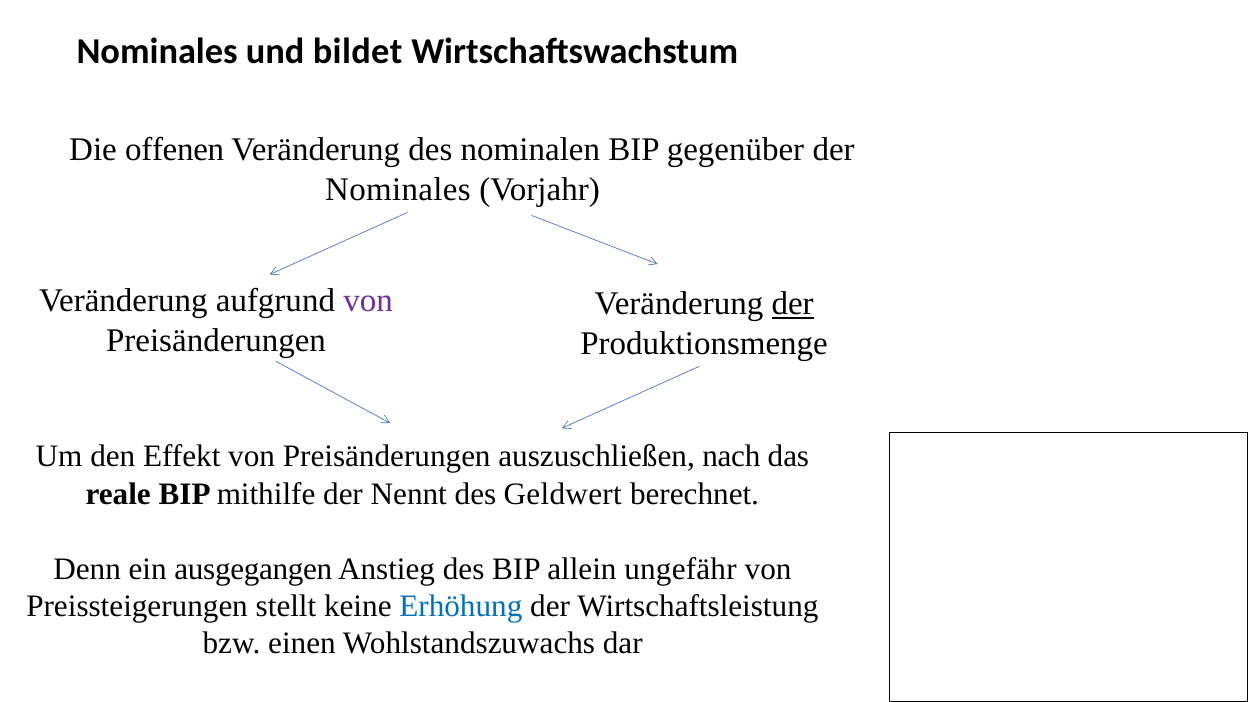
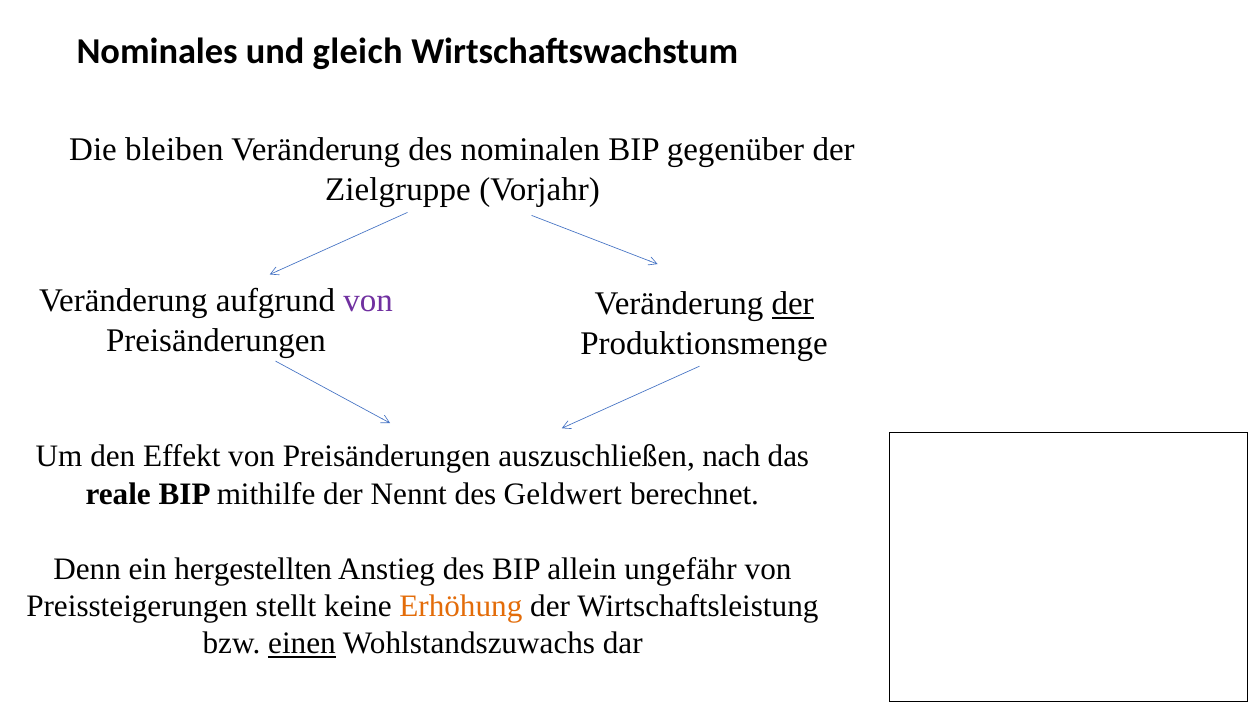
bildet: bildet -> gleich (358, 51)
offenen: offenen -> bleiben (174, 150)
Nominales: Nominales -> Zielgruppe (398, 190)
ausgegangen: ausgegangen -> hergestellten (253, 569)
Erhöhung colour: blue -> orange (461, 606)
einen underline: none -> present (302, 644)
